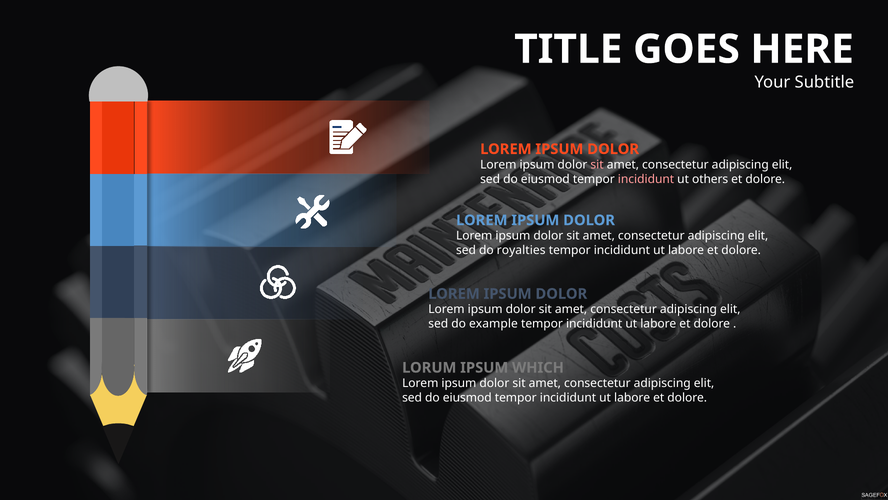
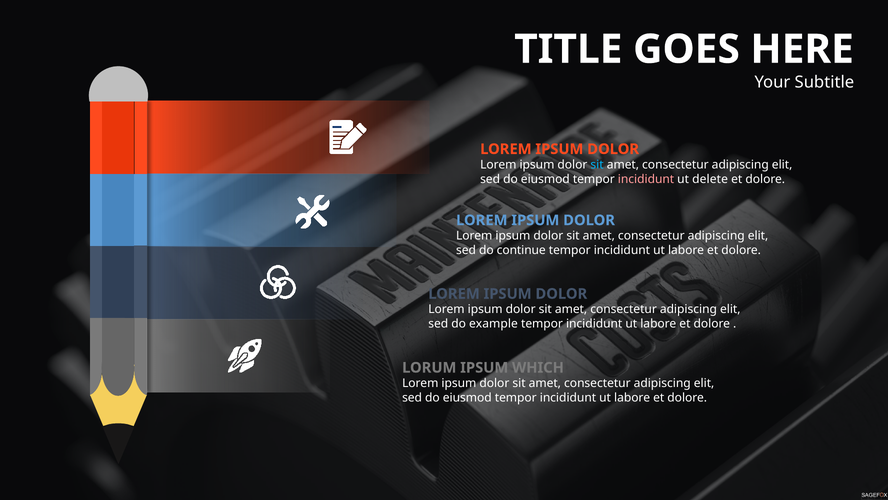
sit colour: pink -> light blue (597, 164)
others: others -> delete (710, 179)
royalties: royalties -> continue (521, 250)
